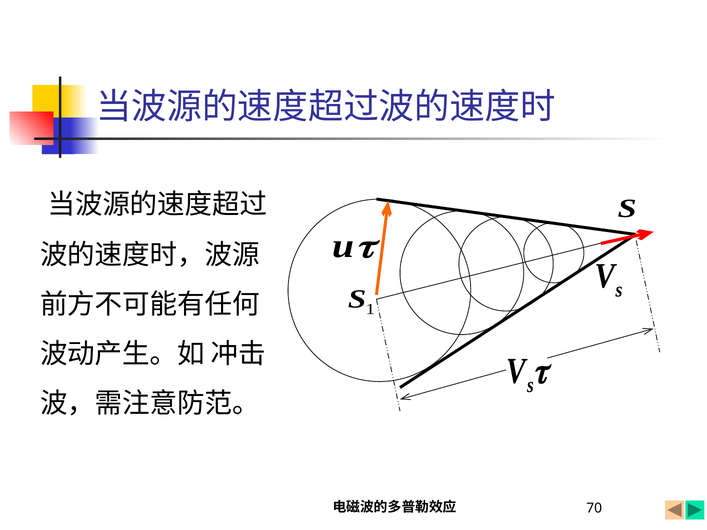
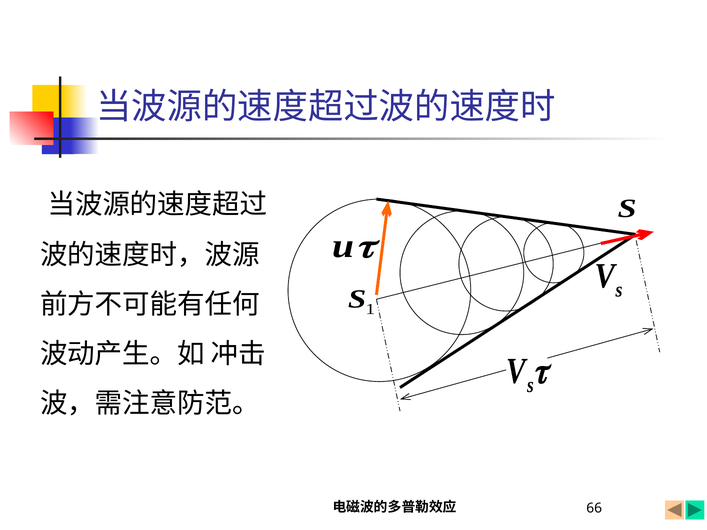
70: 70 -> 66 (594, 508)
